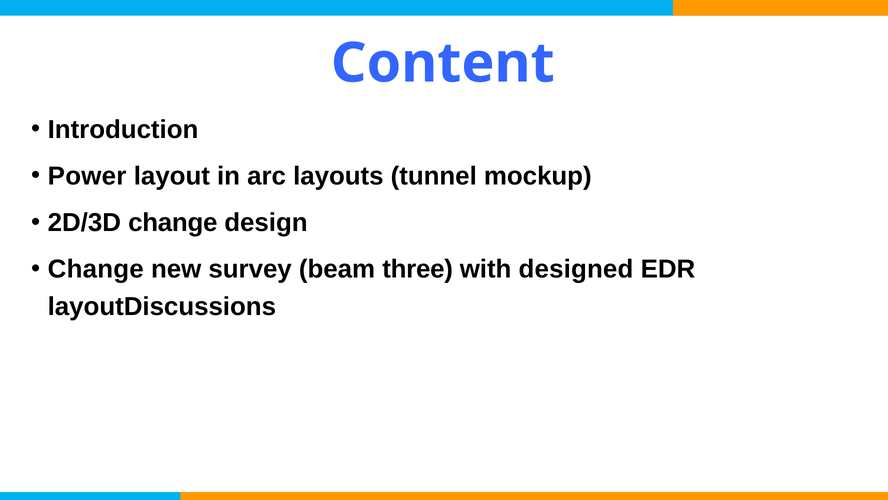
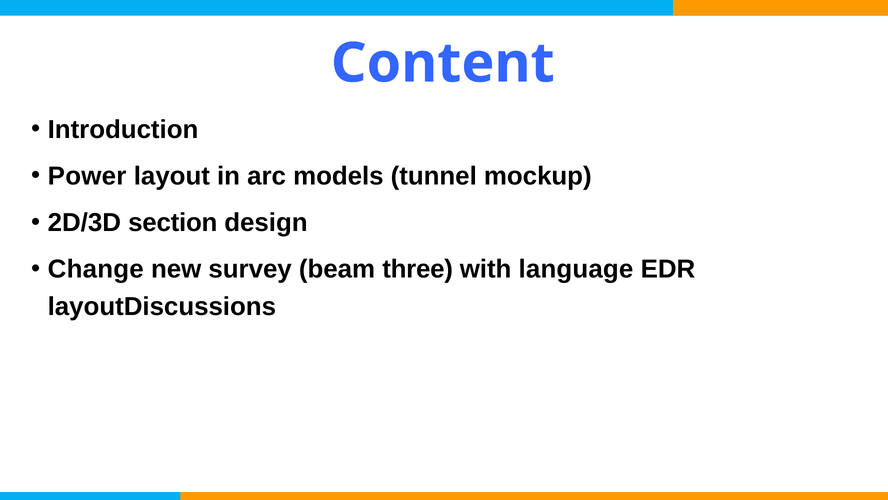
layouts: layouts -> models (338, 176)
2D/3D change: change -> section (173, 223)
designed: designed -> language (576, 269)
